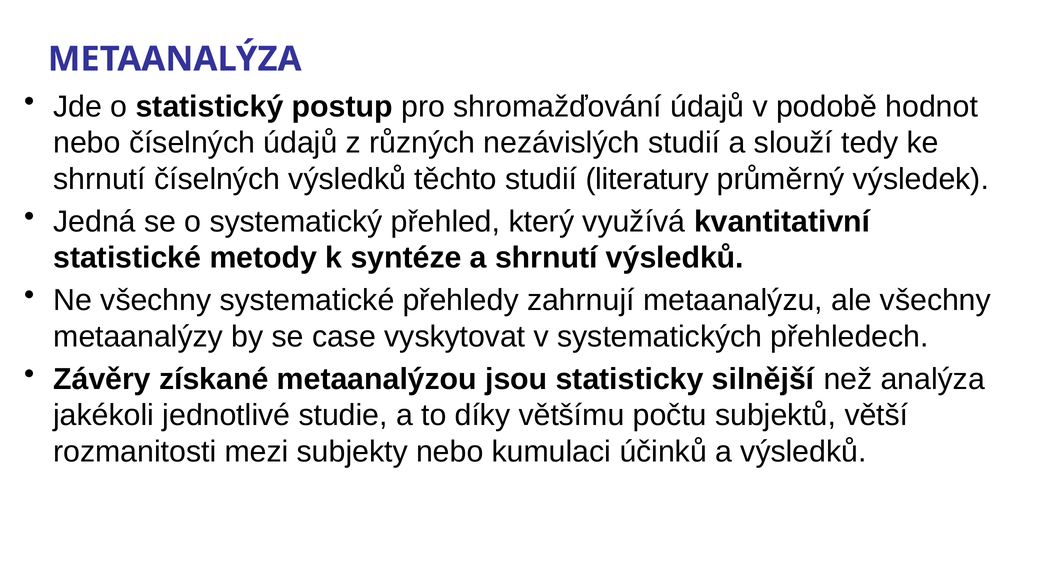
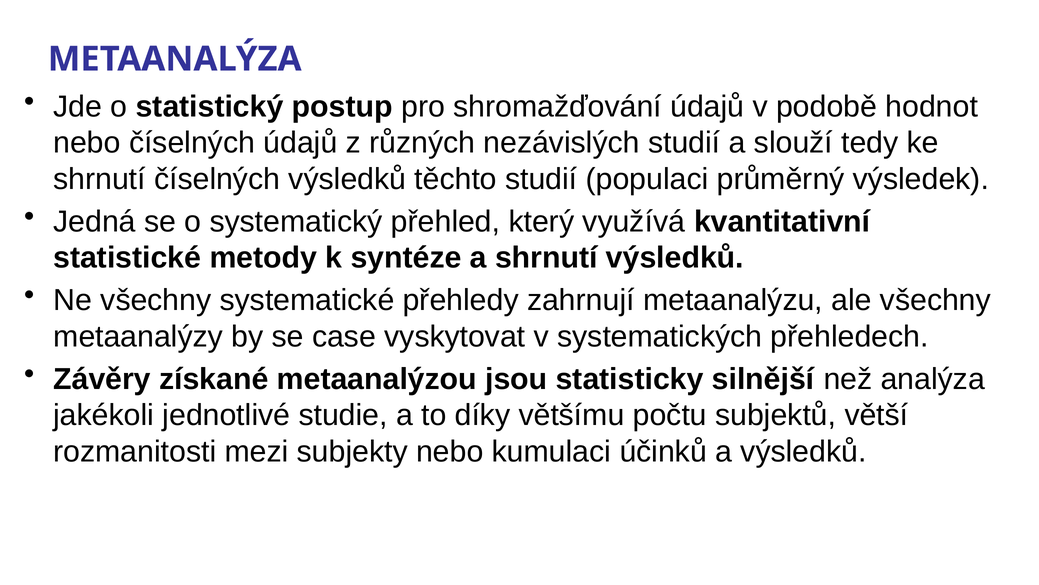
literatury: literatury -> populaci (647, 179)
